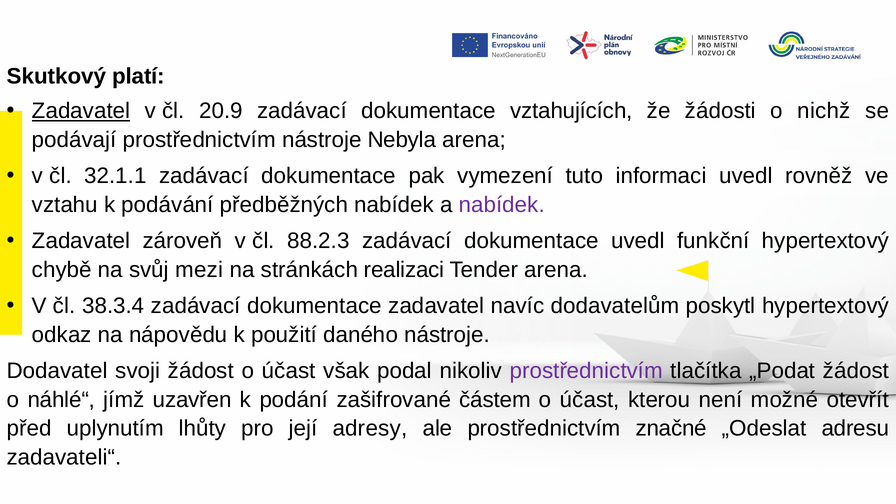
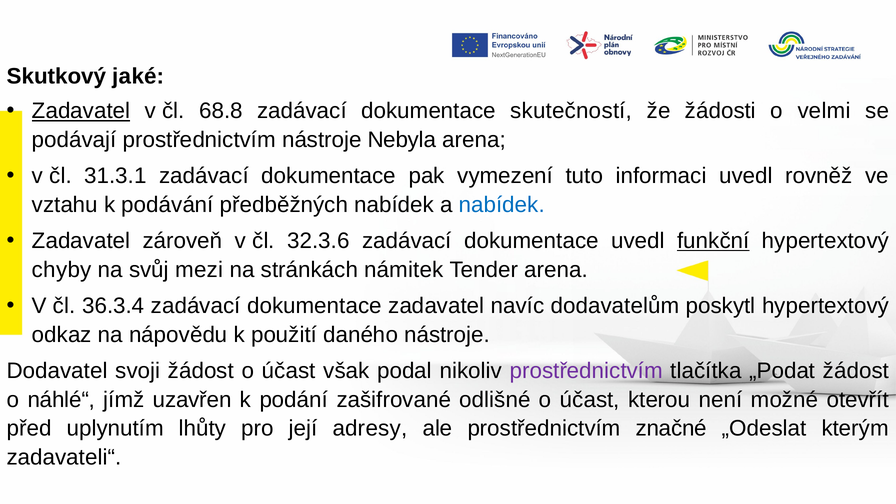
platí: platí -> jaké (138, 77)
20.9: 20.9 -> 68.8 (221, 111)
vztahujících: vztahujících -> skutečností (571, 111)
nichž: nichž -> velmi (824, 111)
32.1.1: 32.1.1 -> 31.3.1 (115, 176)
nabídek colour: purple -> blue (502, 205)
88.2.3: 88.2.3 -> 32.3.6 (318, 241)
funkční underline: none -> present (713, 241)
chybě: chybě -> chyby (62, 270)
realizaci: realizaci -> námitek (404, 270)
38.3.4: 38.3.4 -> 36.3.4 (113, 306)
částem: částem -> odlišné (495, 400)
adresu: adresu -> kterým (855, 428)
